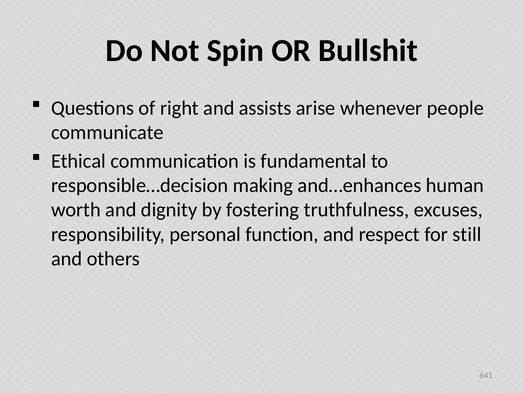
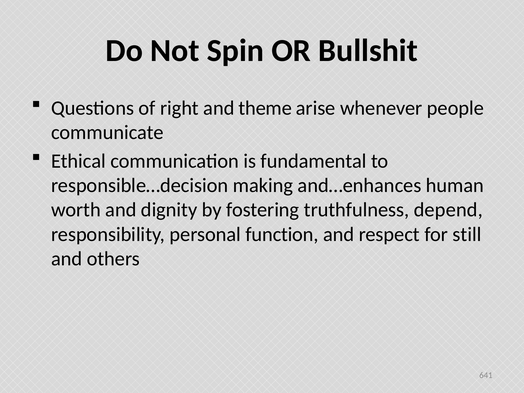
assists: assists -> theme (265, 108)
excuses: excuses -> depend (448, 210)
